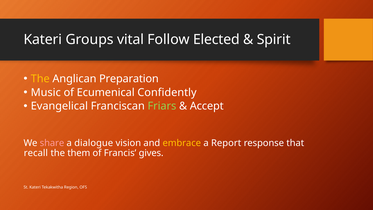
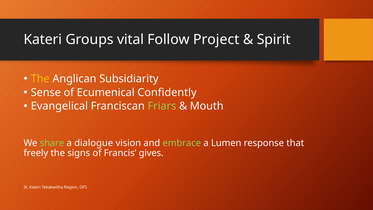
Elected: Elected -> Project (216, 39)
Preparation: Preparation -> Subsidiarity (129, 79)
Music: Music -> Sense (46, 92)
Accept: Accept -> Mouth (207, 106)
share colour: pink -> light green (52, 143)
embrace colour: yellow -> light green (182, 143)
Report: Report -> Lumen (226, 143)
recall: recall -> freely (36, 153)
them: them -> signs (79, 153)
